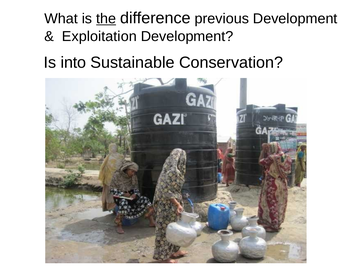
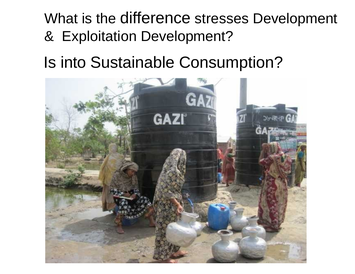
the underline: present -> none (106, 19)
previous: previous -> stresses (222, 19)
Conservation: Conservation -> Consumption (231, 63)
